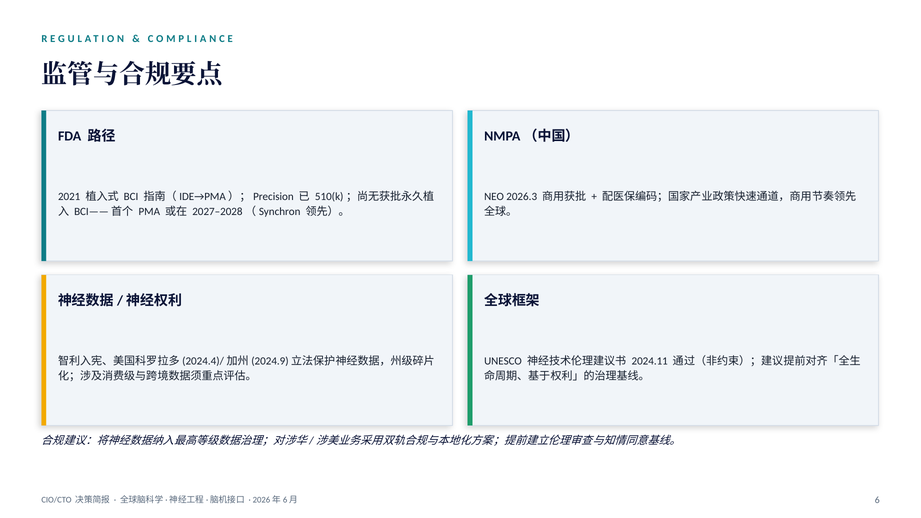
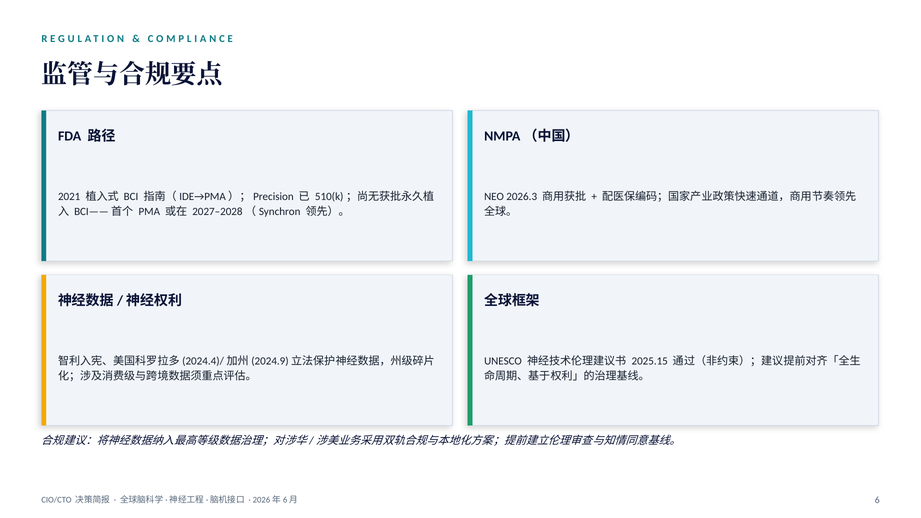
2024.11: 2024.11 -> 2025.15 (650, 361)
